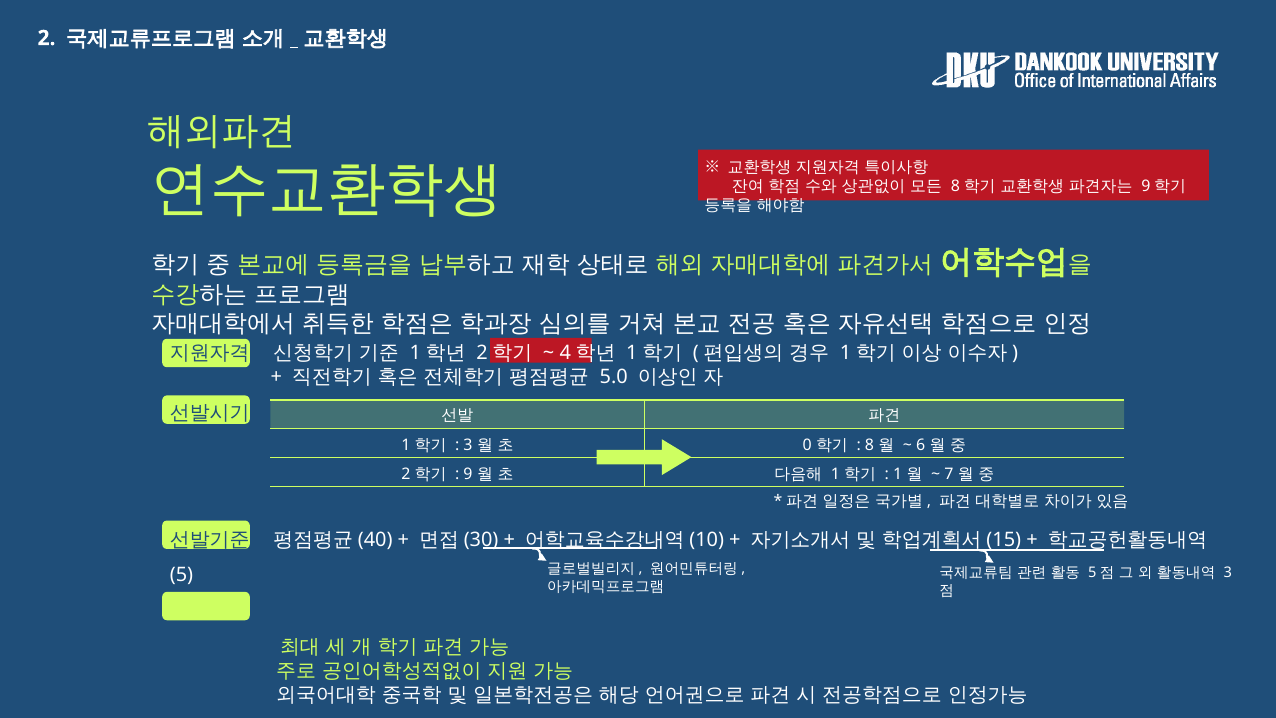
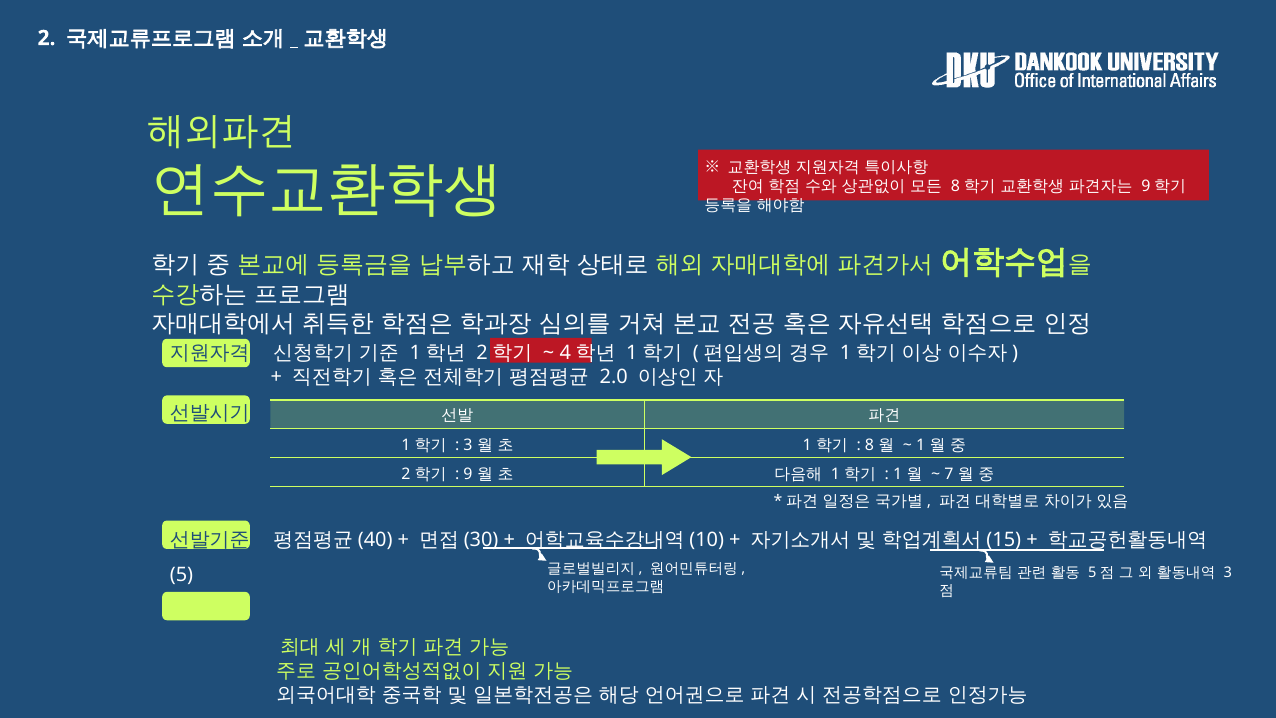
5.0: 5.0 -> 2.0 (614, 377)
0: 0 -> 1 (807, 445)
6: 6 -> 1 (921, 445)
